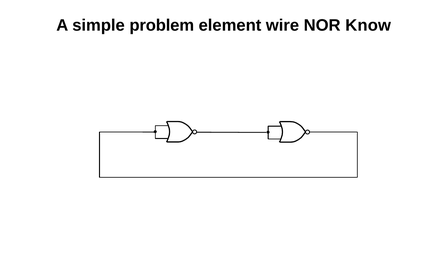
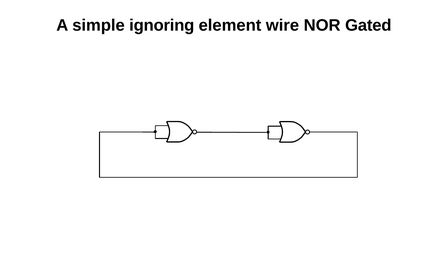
problem: problem -> ignoring (162, 25)
Know: Know -> Gated (368, 25)
